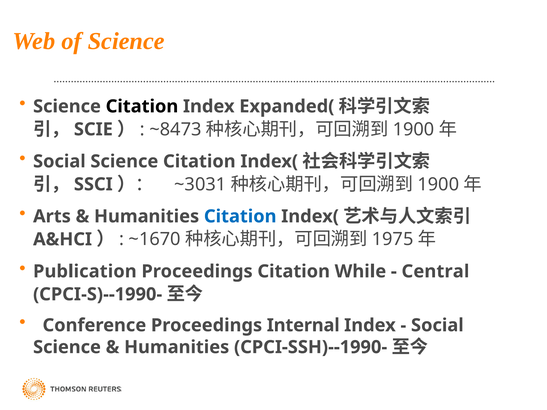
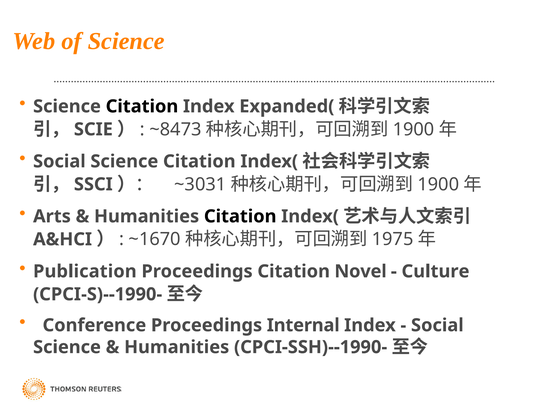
Citation colour: blue -> black (240, 217)
While: While -> Novel (361, 272)
Central: Central -> Culture (435, 272)
